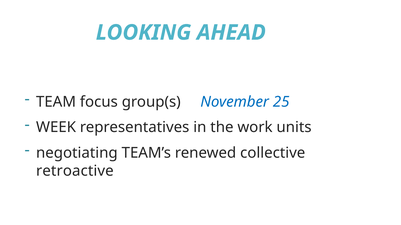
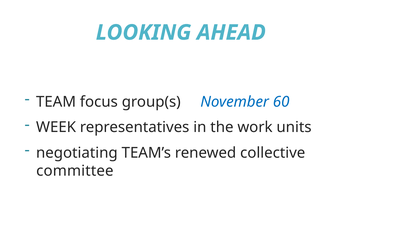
25: 25 -> 60 (281, 102)
retroactive: retroactive -> committee (75, 171)
